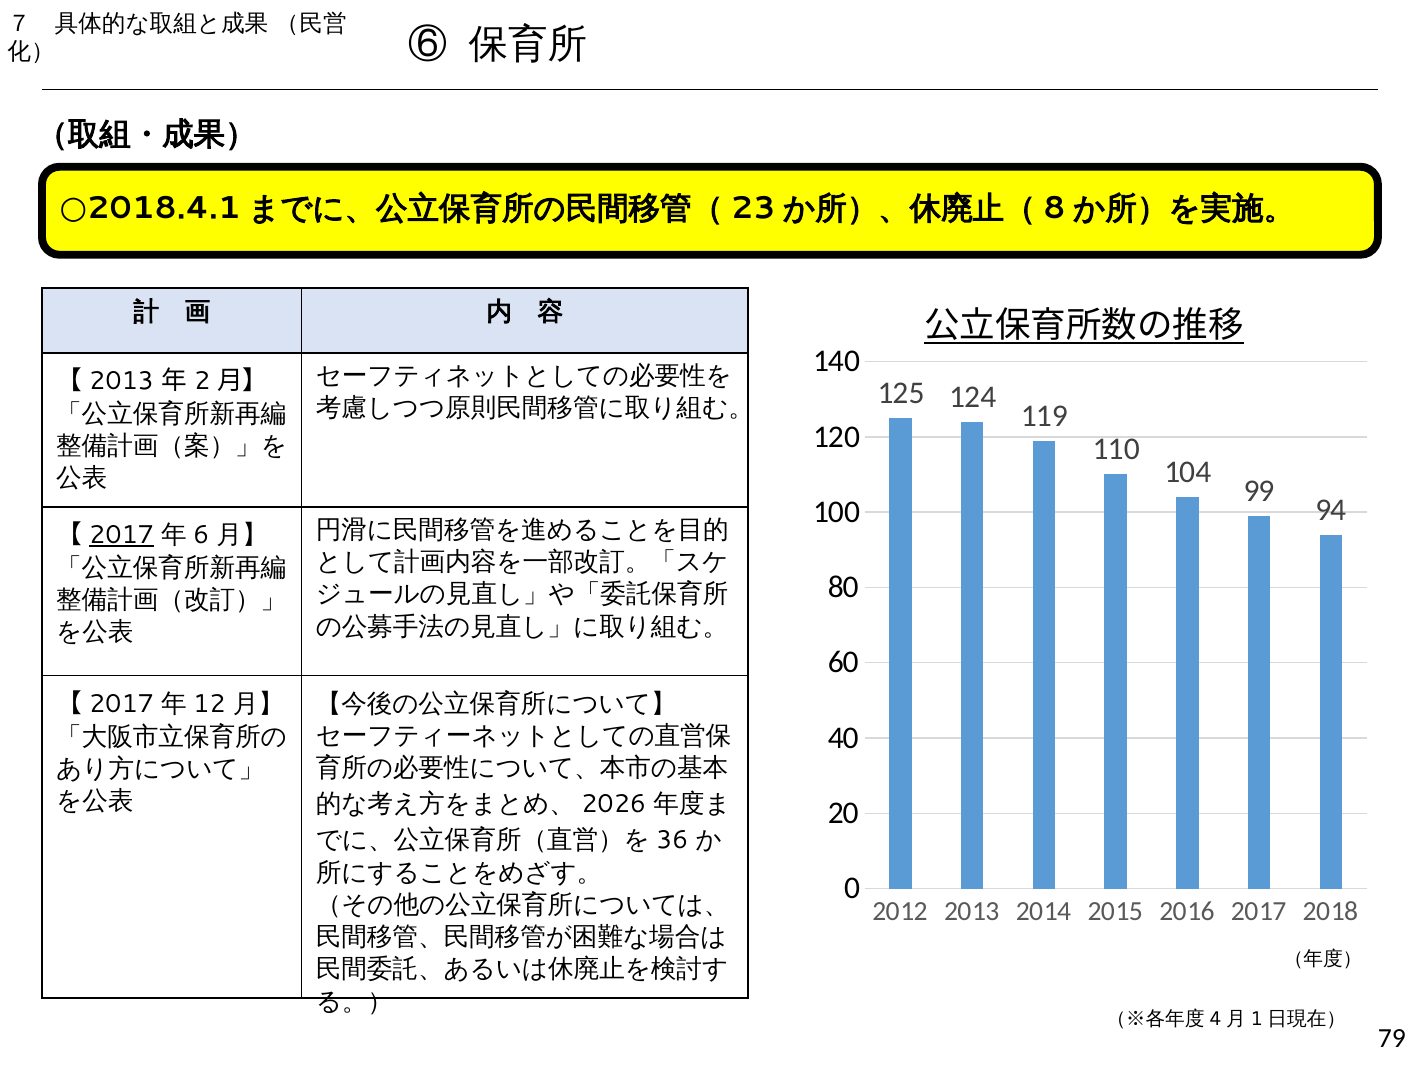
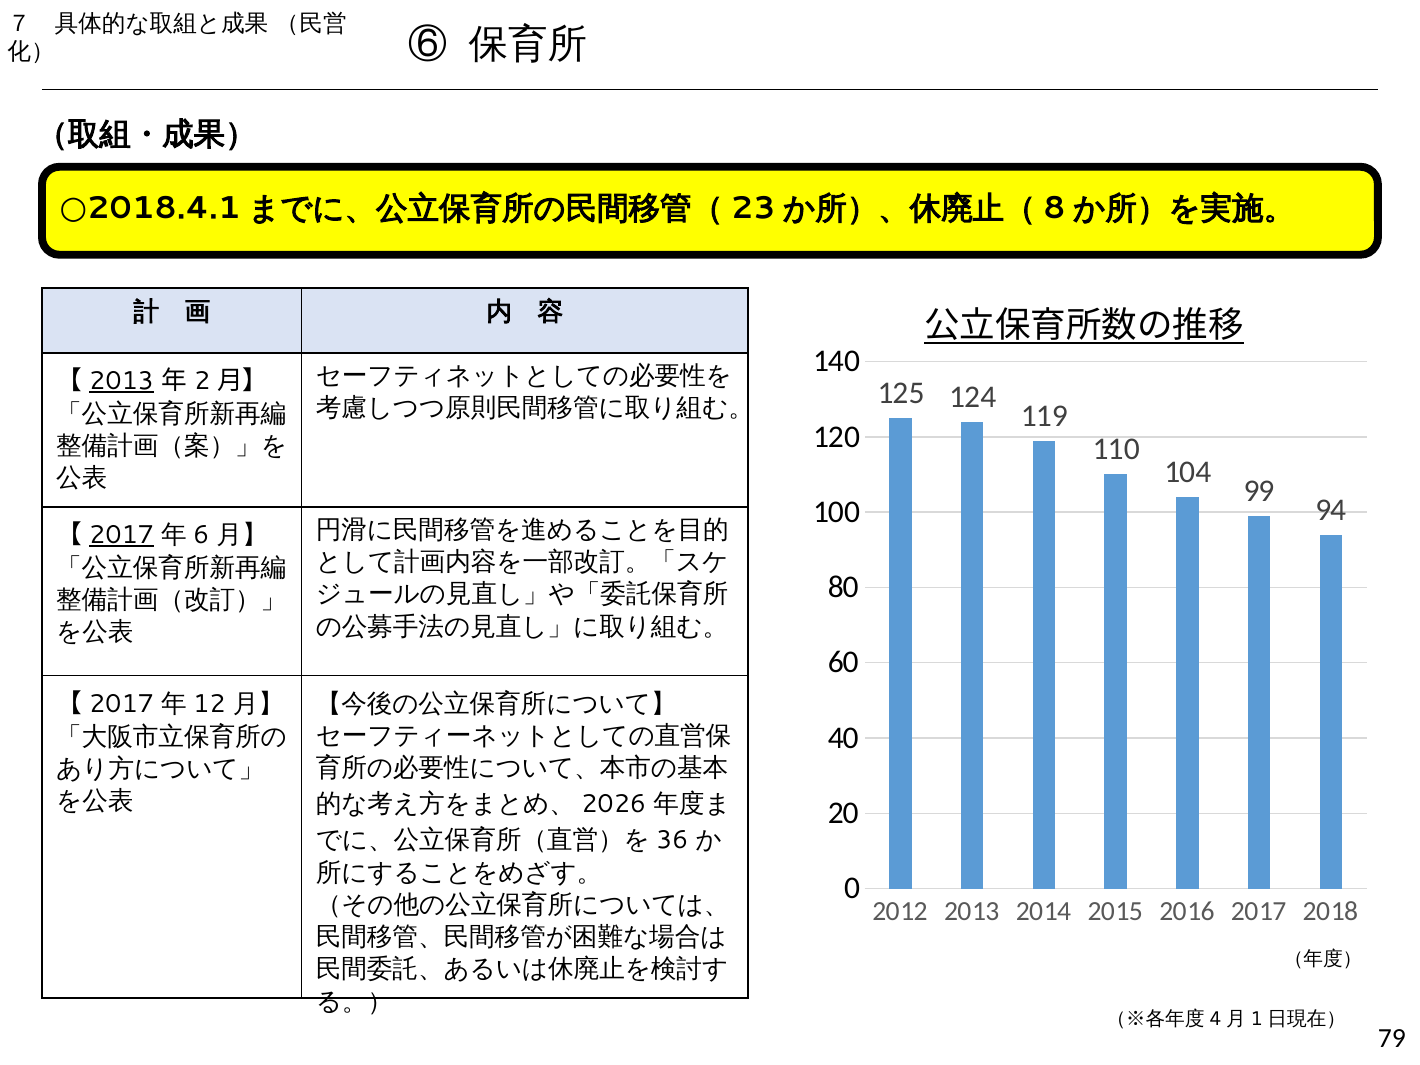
2013 underline: none -> present (122, 381)
